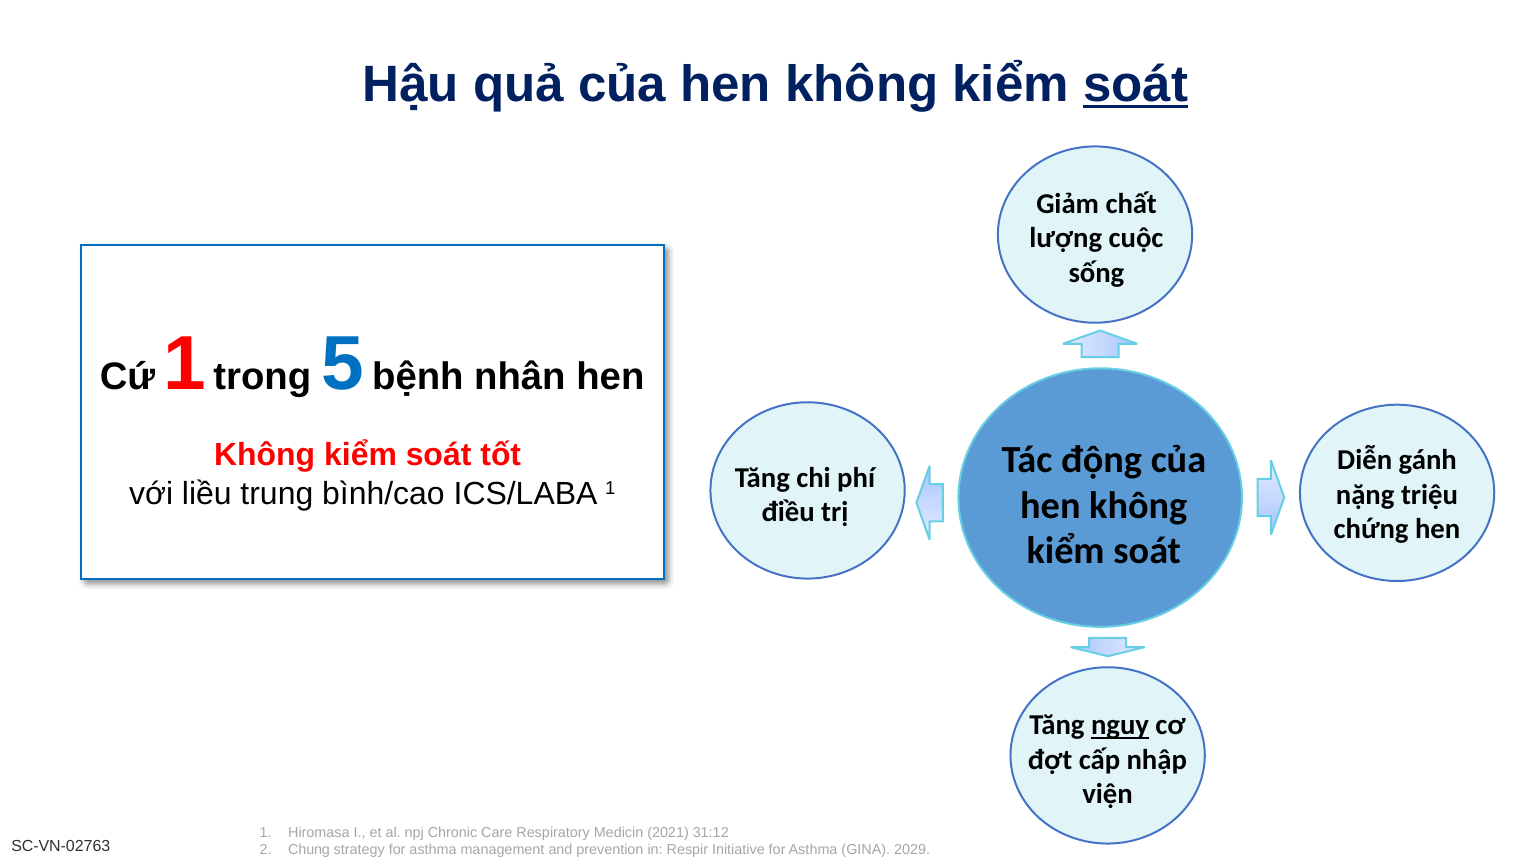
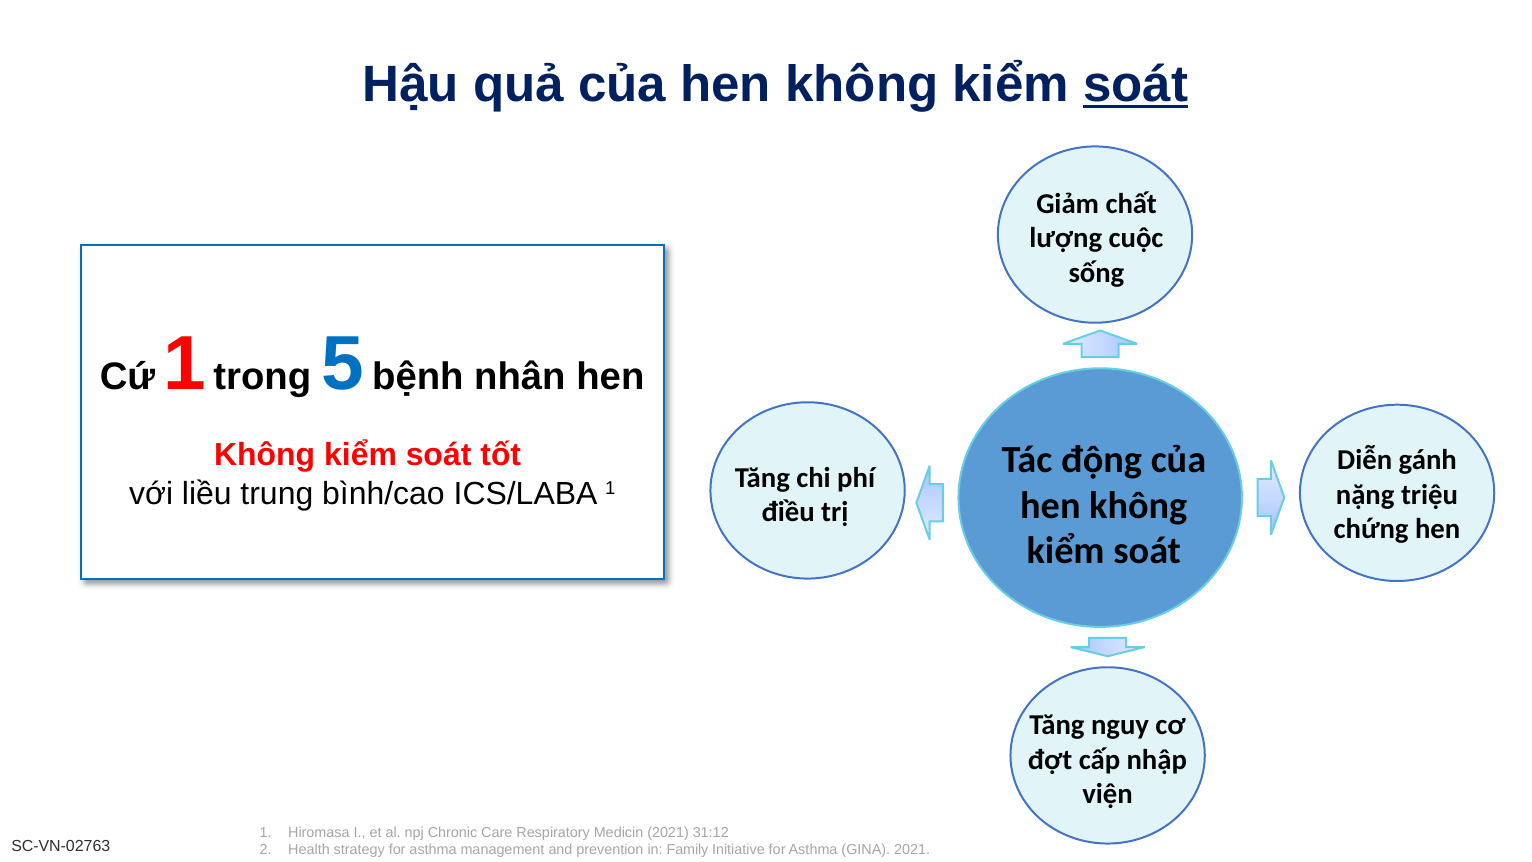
nguy underline: present -> none (1120, 725)
Chung: Chung -> Health (309, 850)
Respir: Respir -> Family (687, 850)
GINA 2029: 2029 -> 2021 (912, 850)
